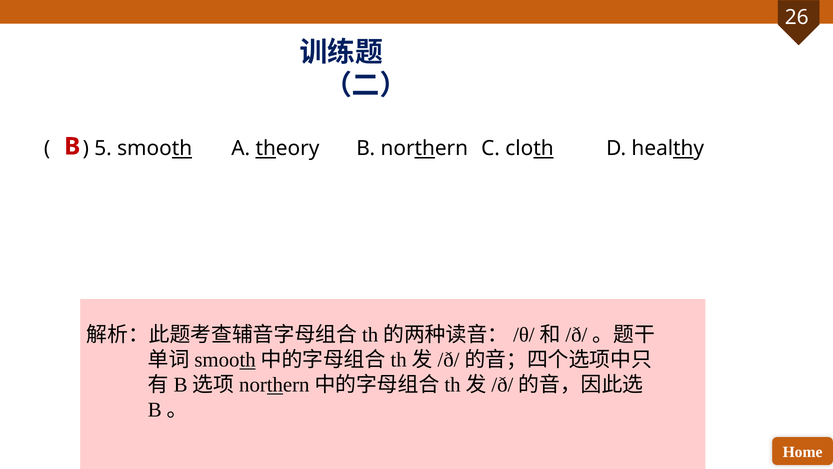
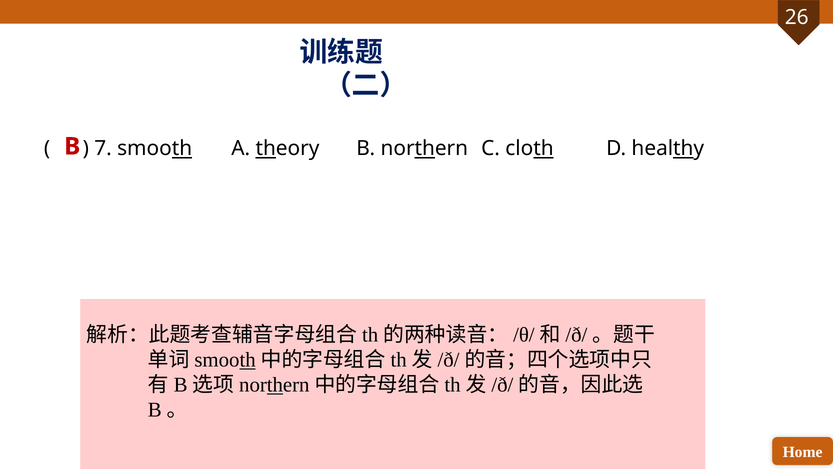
5: 5 -> 7 (103, 148)
